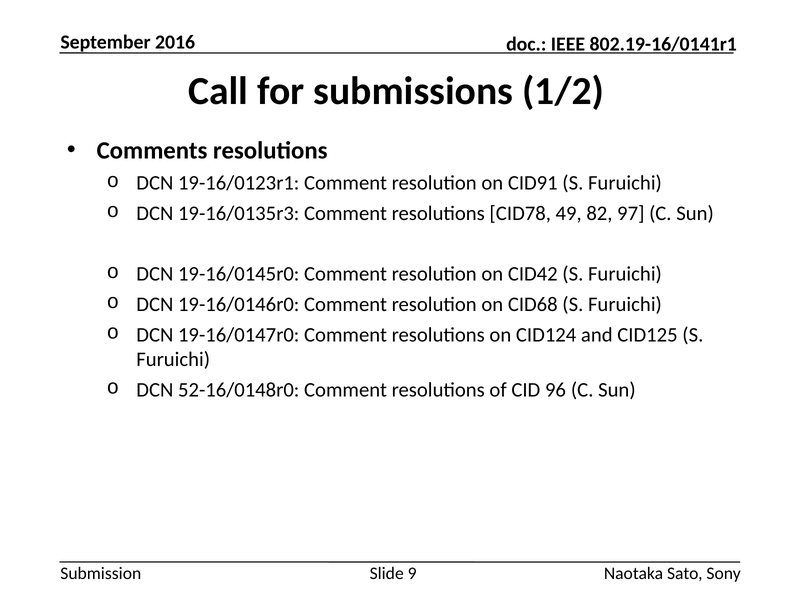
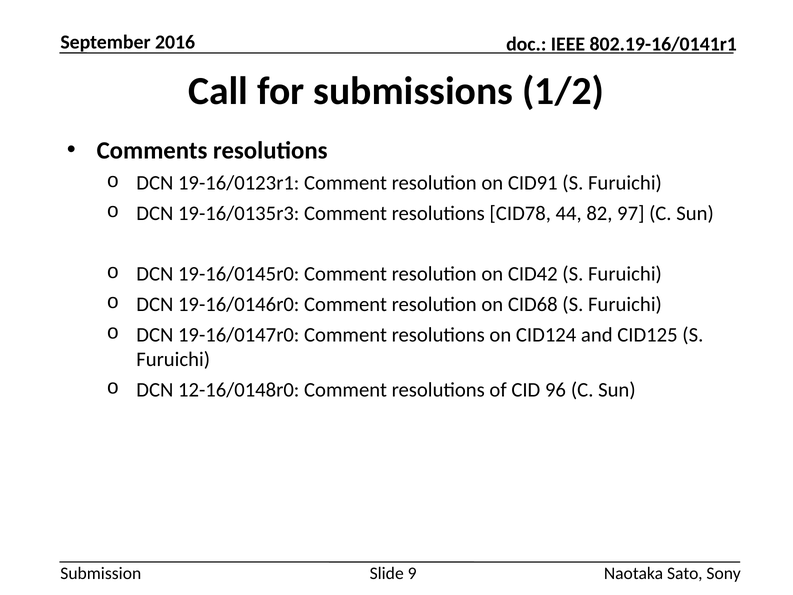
49: 49 -> 44 (569, 213)
52-16/0148r0: 52-16/0148r0 -> 12-16/0148r0 (239, 390)
